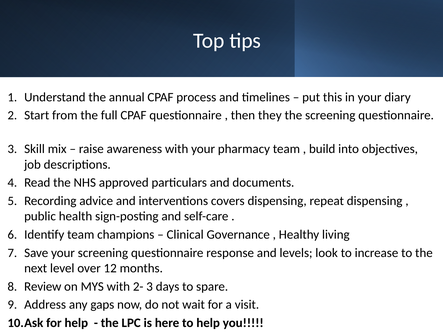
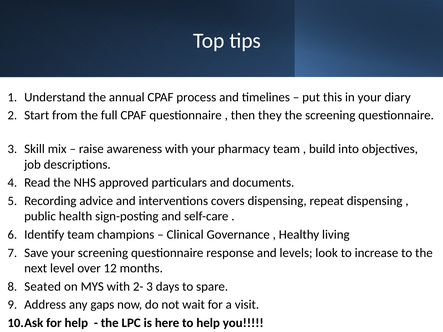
Review: Review -> Seated (43, 287)
